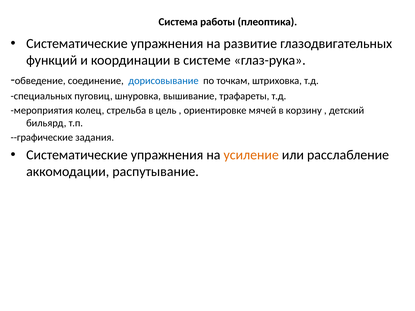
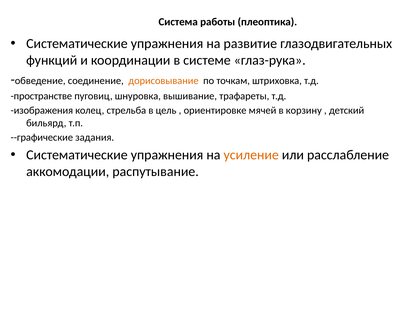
дорисовывание colour: blue -> orange (163, 81)
специальных: специальных -> пространстве (41, 96)
мероприятия: мероприятия -> изображения (42, 111)
